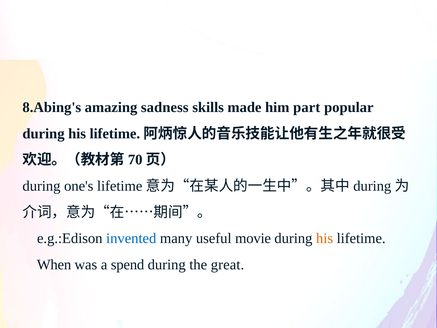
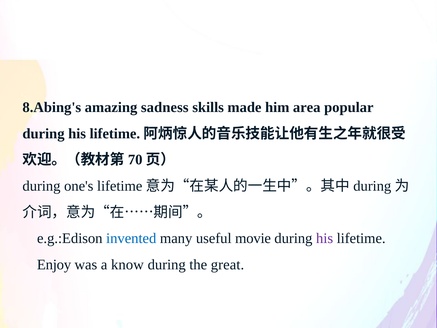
part: part -> area (307, 107)
his colour: orange -> purple (325, 238)
When: When -> Enjoy (54, 265)
spend: spend -> know (127, 265)
